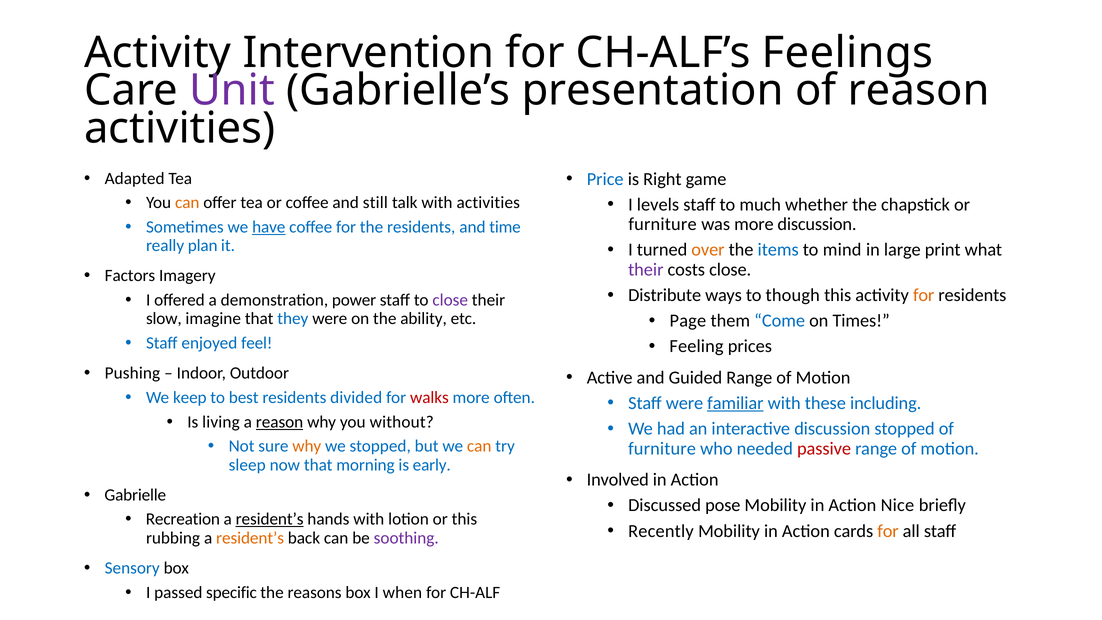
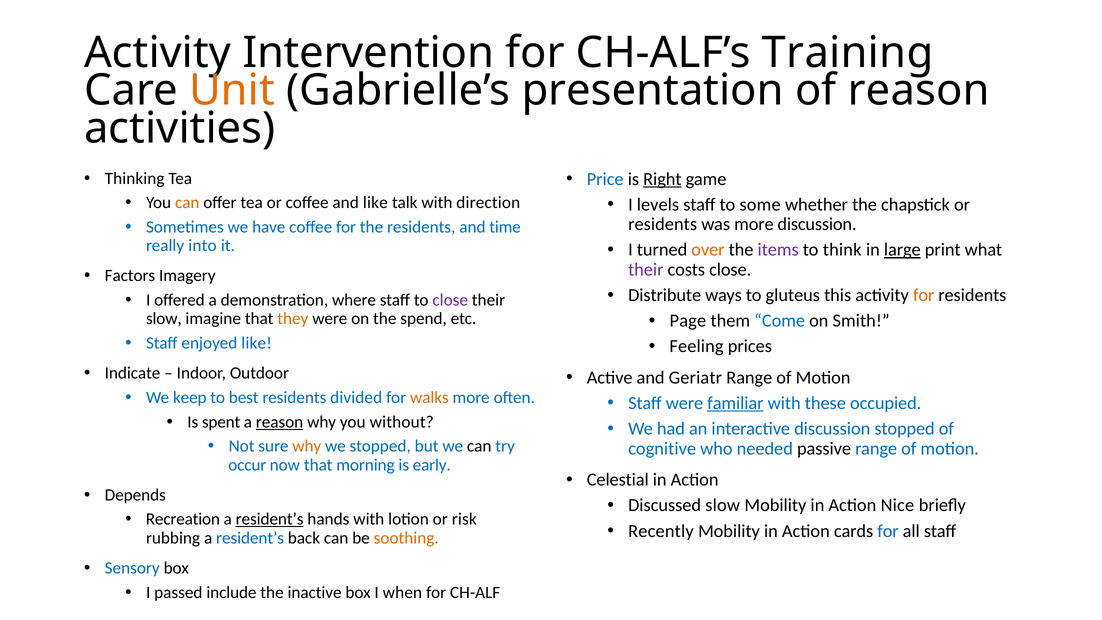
Feelings: Feelings -> Training (848, 53)
Unit colour: purple -> orange (232, 91)
Adapted: Adapted -> Thinking (135, 178)
Right underline: none -> present (662, 179)
and still: still -> like (375, 203)
with activities: activities -> direction (488, 203)
much: much -> some (760, 204)
furniture: furniture -> residents (663, 224)
have underline: present -> none (269, 227)
plan: plan -> into (203, 246)
items colour: blue -> purple (778, 250)
mind: mind -> think (842, 250)
large underline: none -> present (902, 250)
though: though -> gluteus (793, 295)
power: power -> where (354, 300)
Times: Times -> Smith (861, 321)
they colour: blue -> orange (293, 319)
ability: ability -> spend (424, 319)
enjoyed feel: feel -> like (257, 343)
Pushing: Pushing -> Indicate (133, 373)
Guided: Guided -> Geriatr (695, 378)
walks colour: red -> orange (429, 397)
including: including -> occupied (886, 403)
living: living -> spent (221, 422)
can colour: orange -> black (479, 446)
furniture: furniture -> cognitive (662, 448)
passive colour: red -> black (824, 448)
sleep: sleep -> occur (247, 465)
Involved: Involved -> Celestial (618, 480)
Gabrielle: Gabrielle -> Depends (135, 495)
Discussed pose: pose -> slow (723, 505)
or this: this -> risk (464, 519)
for colour: orange -> blue (888, 531)
resident’s colour: orange -> blue (250, 538)
soothing colour: purple -> orange (406, 538)
specific: specific -> include (231, 592)
reasons: reasons -> inactive (315, 592)
